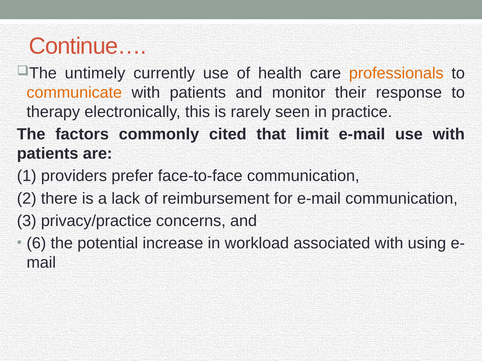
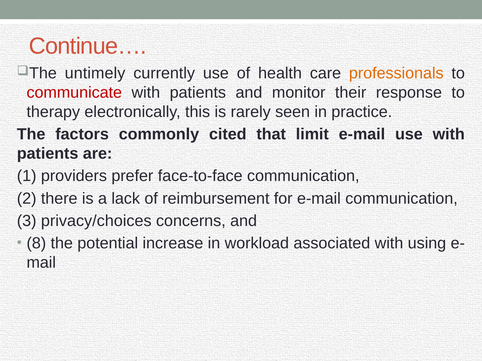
communicate colour: orange -> red (74, 93)
privacy/practice: privacy/practice -> privacy/choices (96, 221)
6: 6 -> 8 (36, 244)
